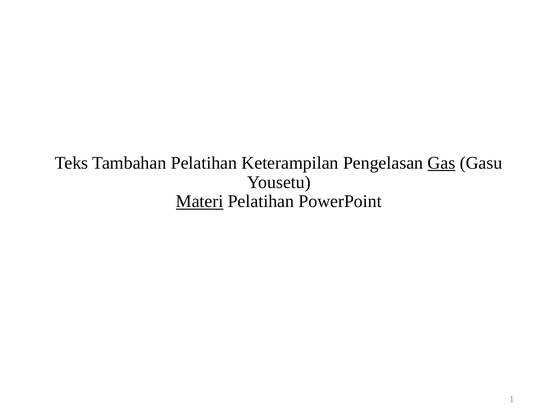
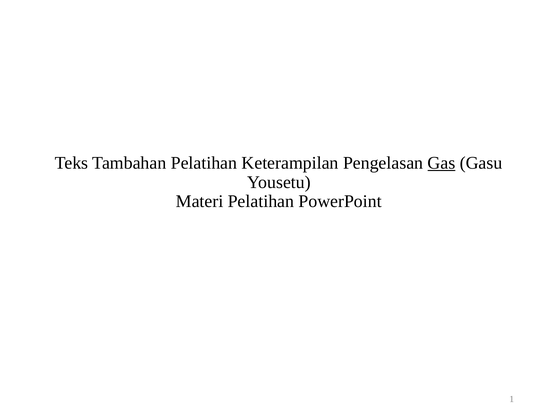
Materi underline: present -> none (200, 202)
